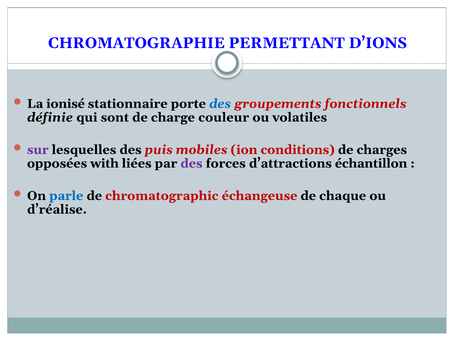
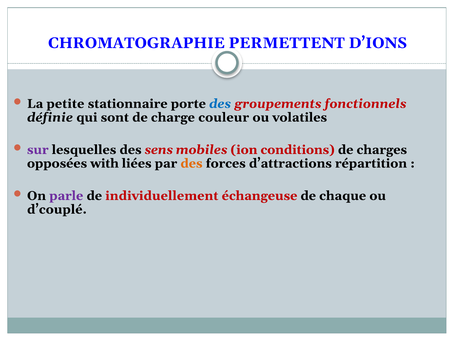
PERMETTANT: PERMETTANT -> PERMETTENT (287, 43)
ionisé: ionisé -> petite (65, 104)
puis: puis -> sens (159, 150)
des colour: purple -> orange (191, 163)
échantillon: échantillon -> répartition (371, 163)
parle colour: blue -> purple (66, 195)
chromatographic: chromatographic -> individuellement (162, 195)
d’réalise: d’réalise -> d’couplé (57, 209)
